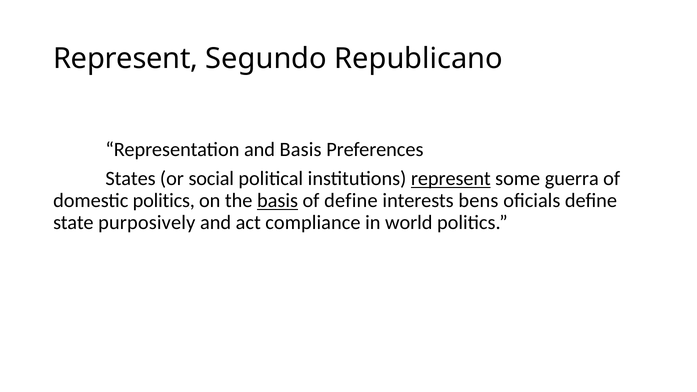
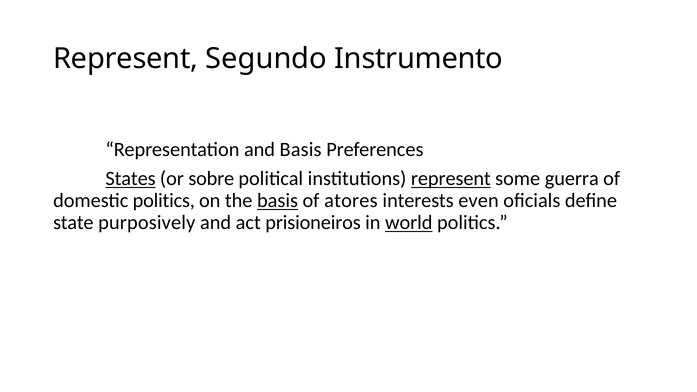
Republicano: Republicano -> Instrumento (419, 59)
States underline: none -> present (130, 179)
social: social -> sobre (211, 179)
of define: define -> atores (351, 201)
bens: bens -> even (478, 201)
compliance: compliance -> prisioneiros (313, 223)
world underline: none -> present (409, 223)
